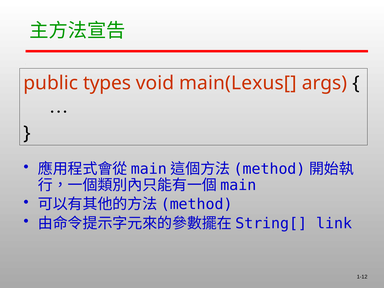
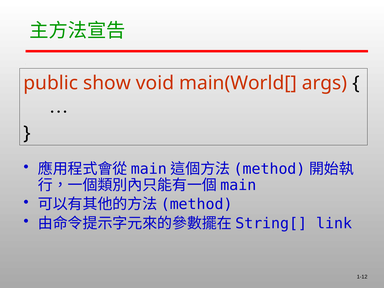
types: types -> show (107, 83)
main(Lexus[: main(Lexus[ -> main(World[ (238, 83)
